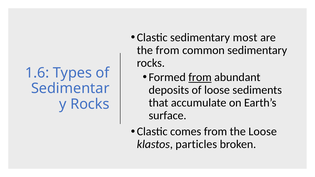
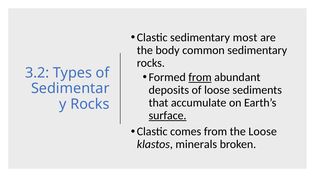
the from: from -> body (168, 50)
1.6: 1.6 -> 3.2 (37, 73)
surface underline: none -> present (168, 116)
particles: particles -> minerals (196, 144)
